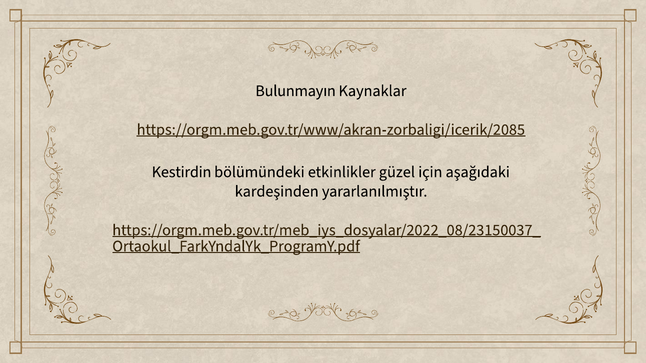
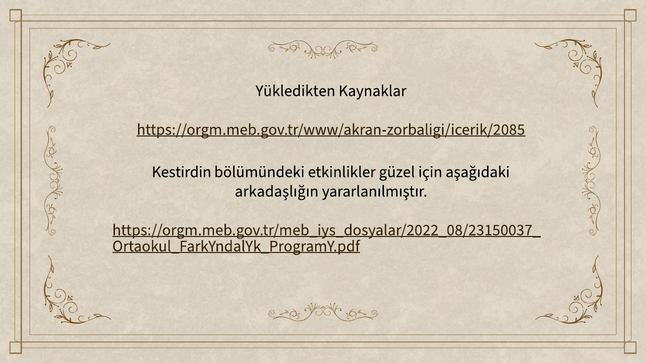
Bulunmayın: Bulunmayın -> Yükledikten (295, 91)
kardeşinden: kardeşinden -> arkadaşlığın (277, 191)
